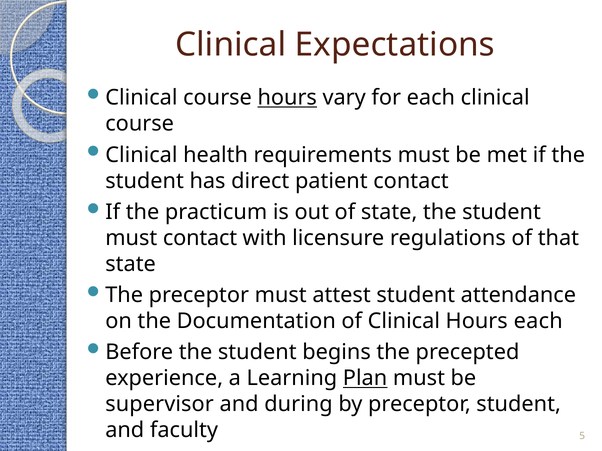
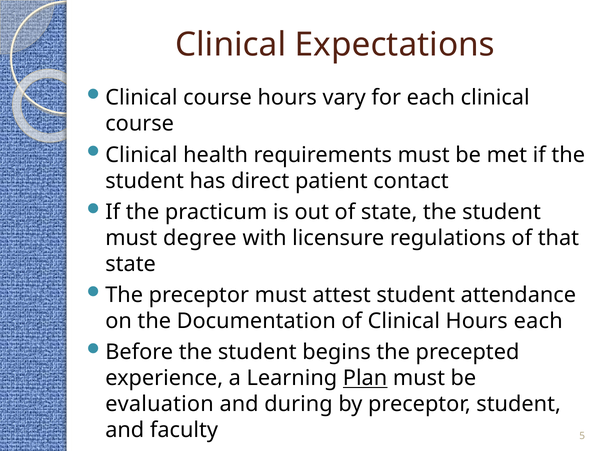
hours underline: present -> none (287, 98)
must contact: contact -> degree (200, 238)
supervisor: supervisor -> evaluation (160, 405)
